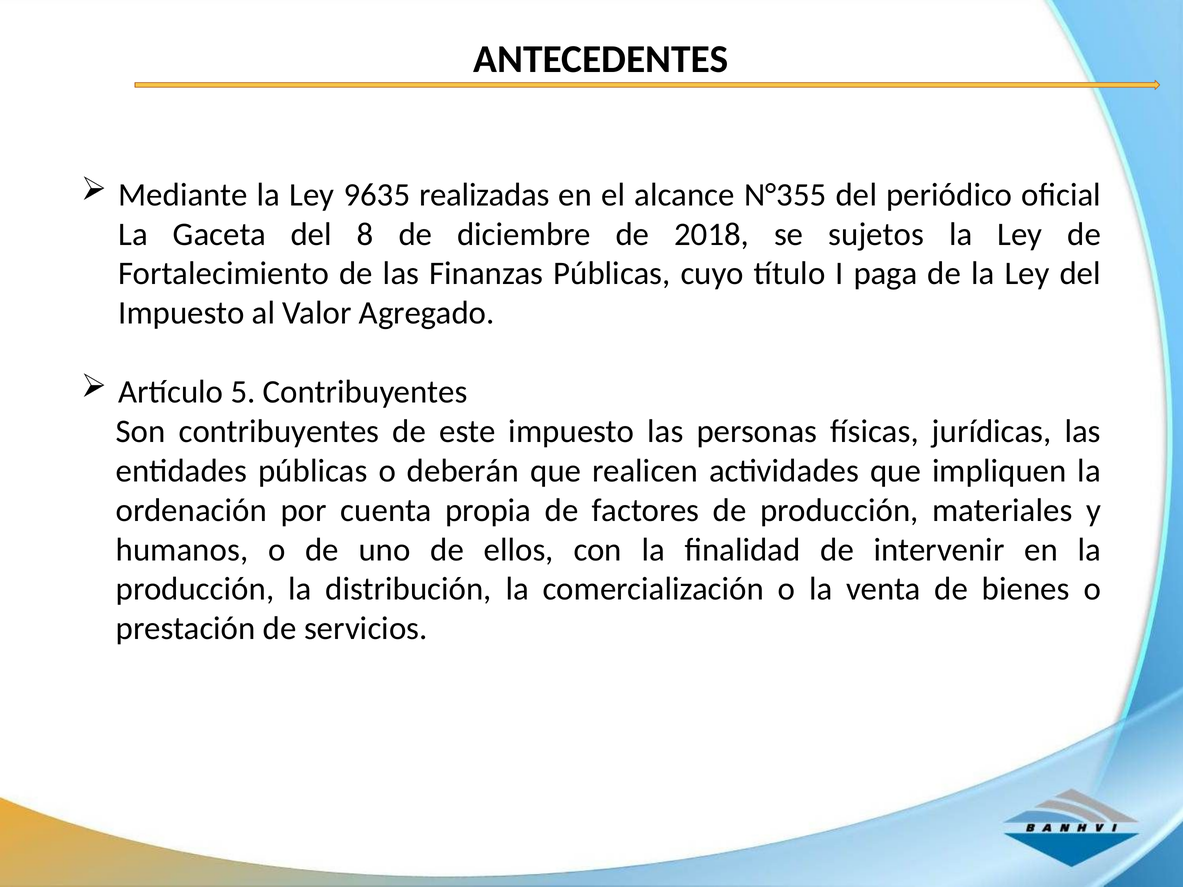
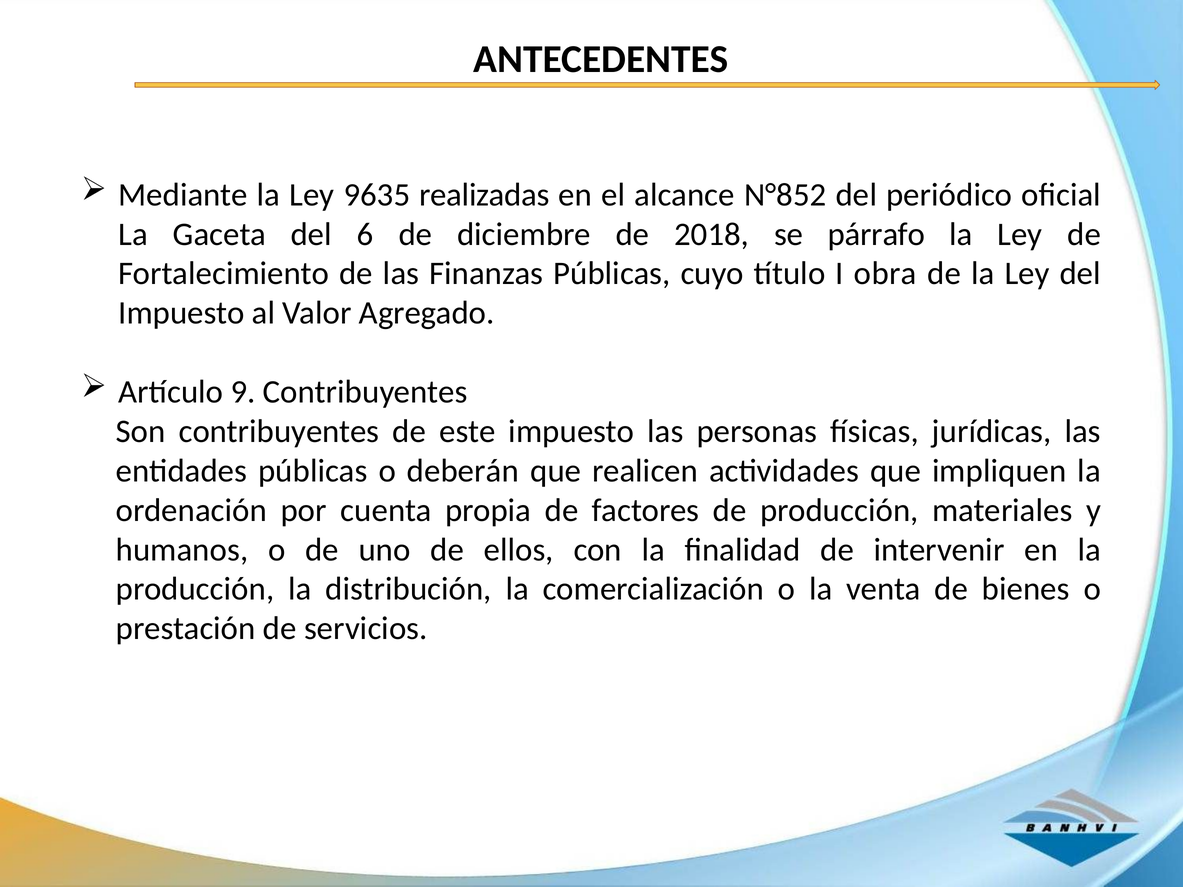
N°355: N°355 -> N°852 (785, 195)
8: 8 -> 6 (365, 234)
sujetos: sujetos -> párrafo (876, 234)
paga: paga -> obra (885, 274)
5: 5 -> 9 (243, 392)
